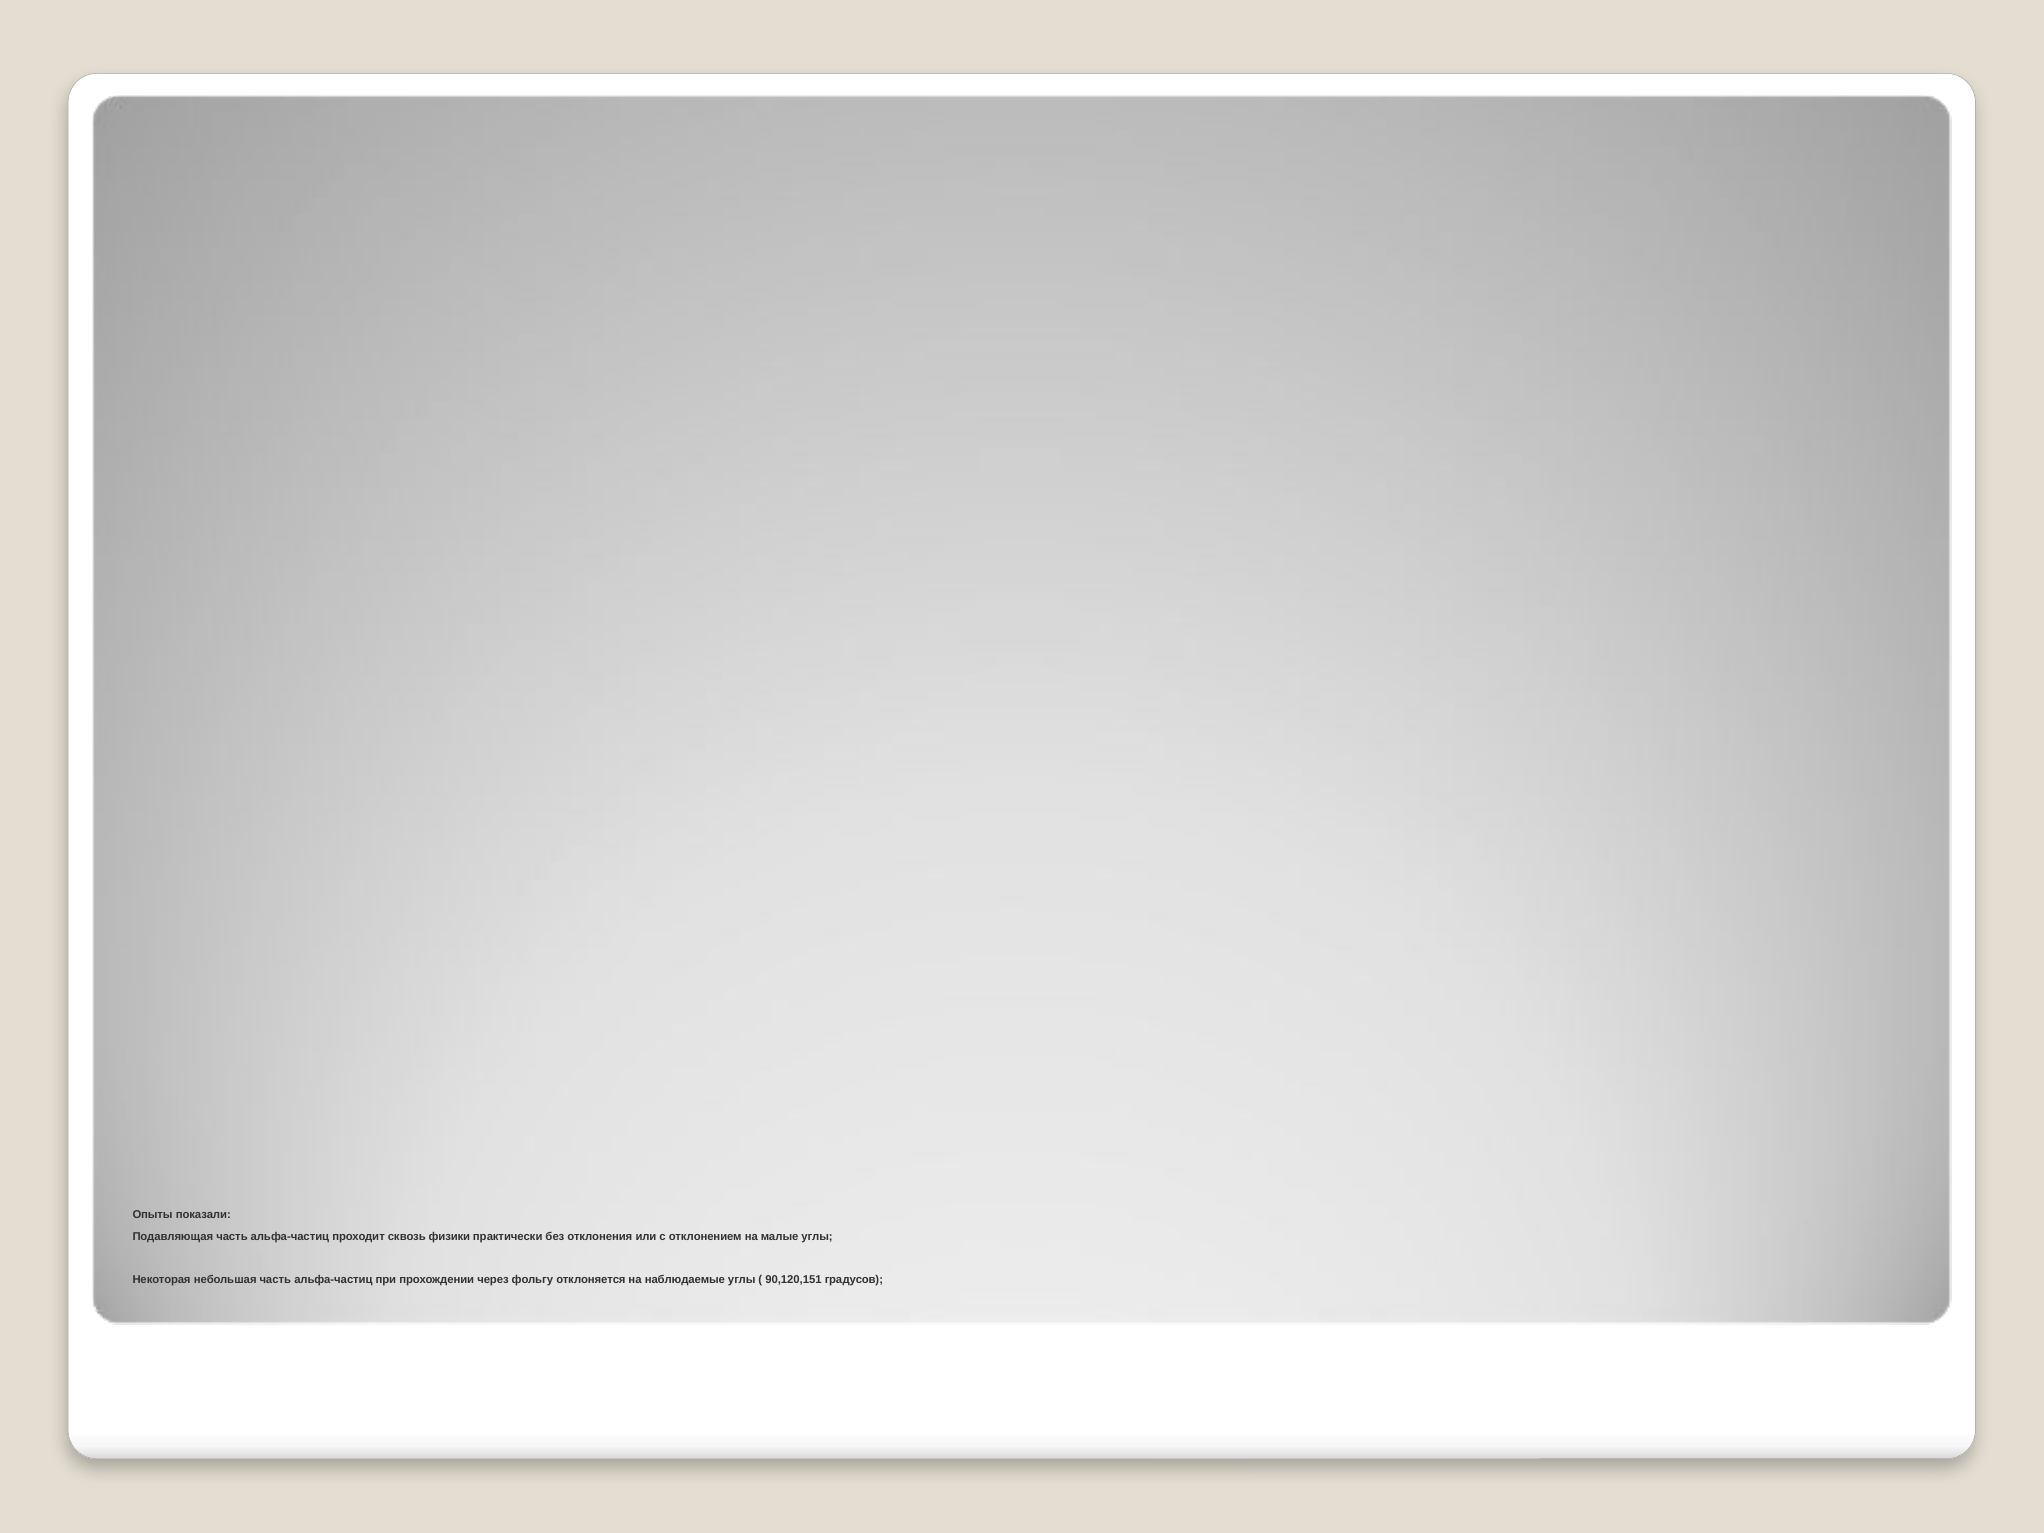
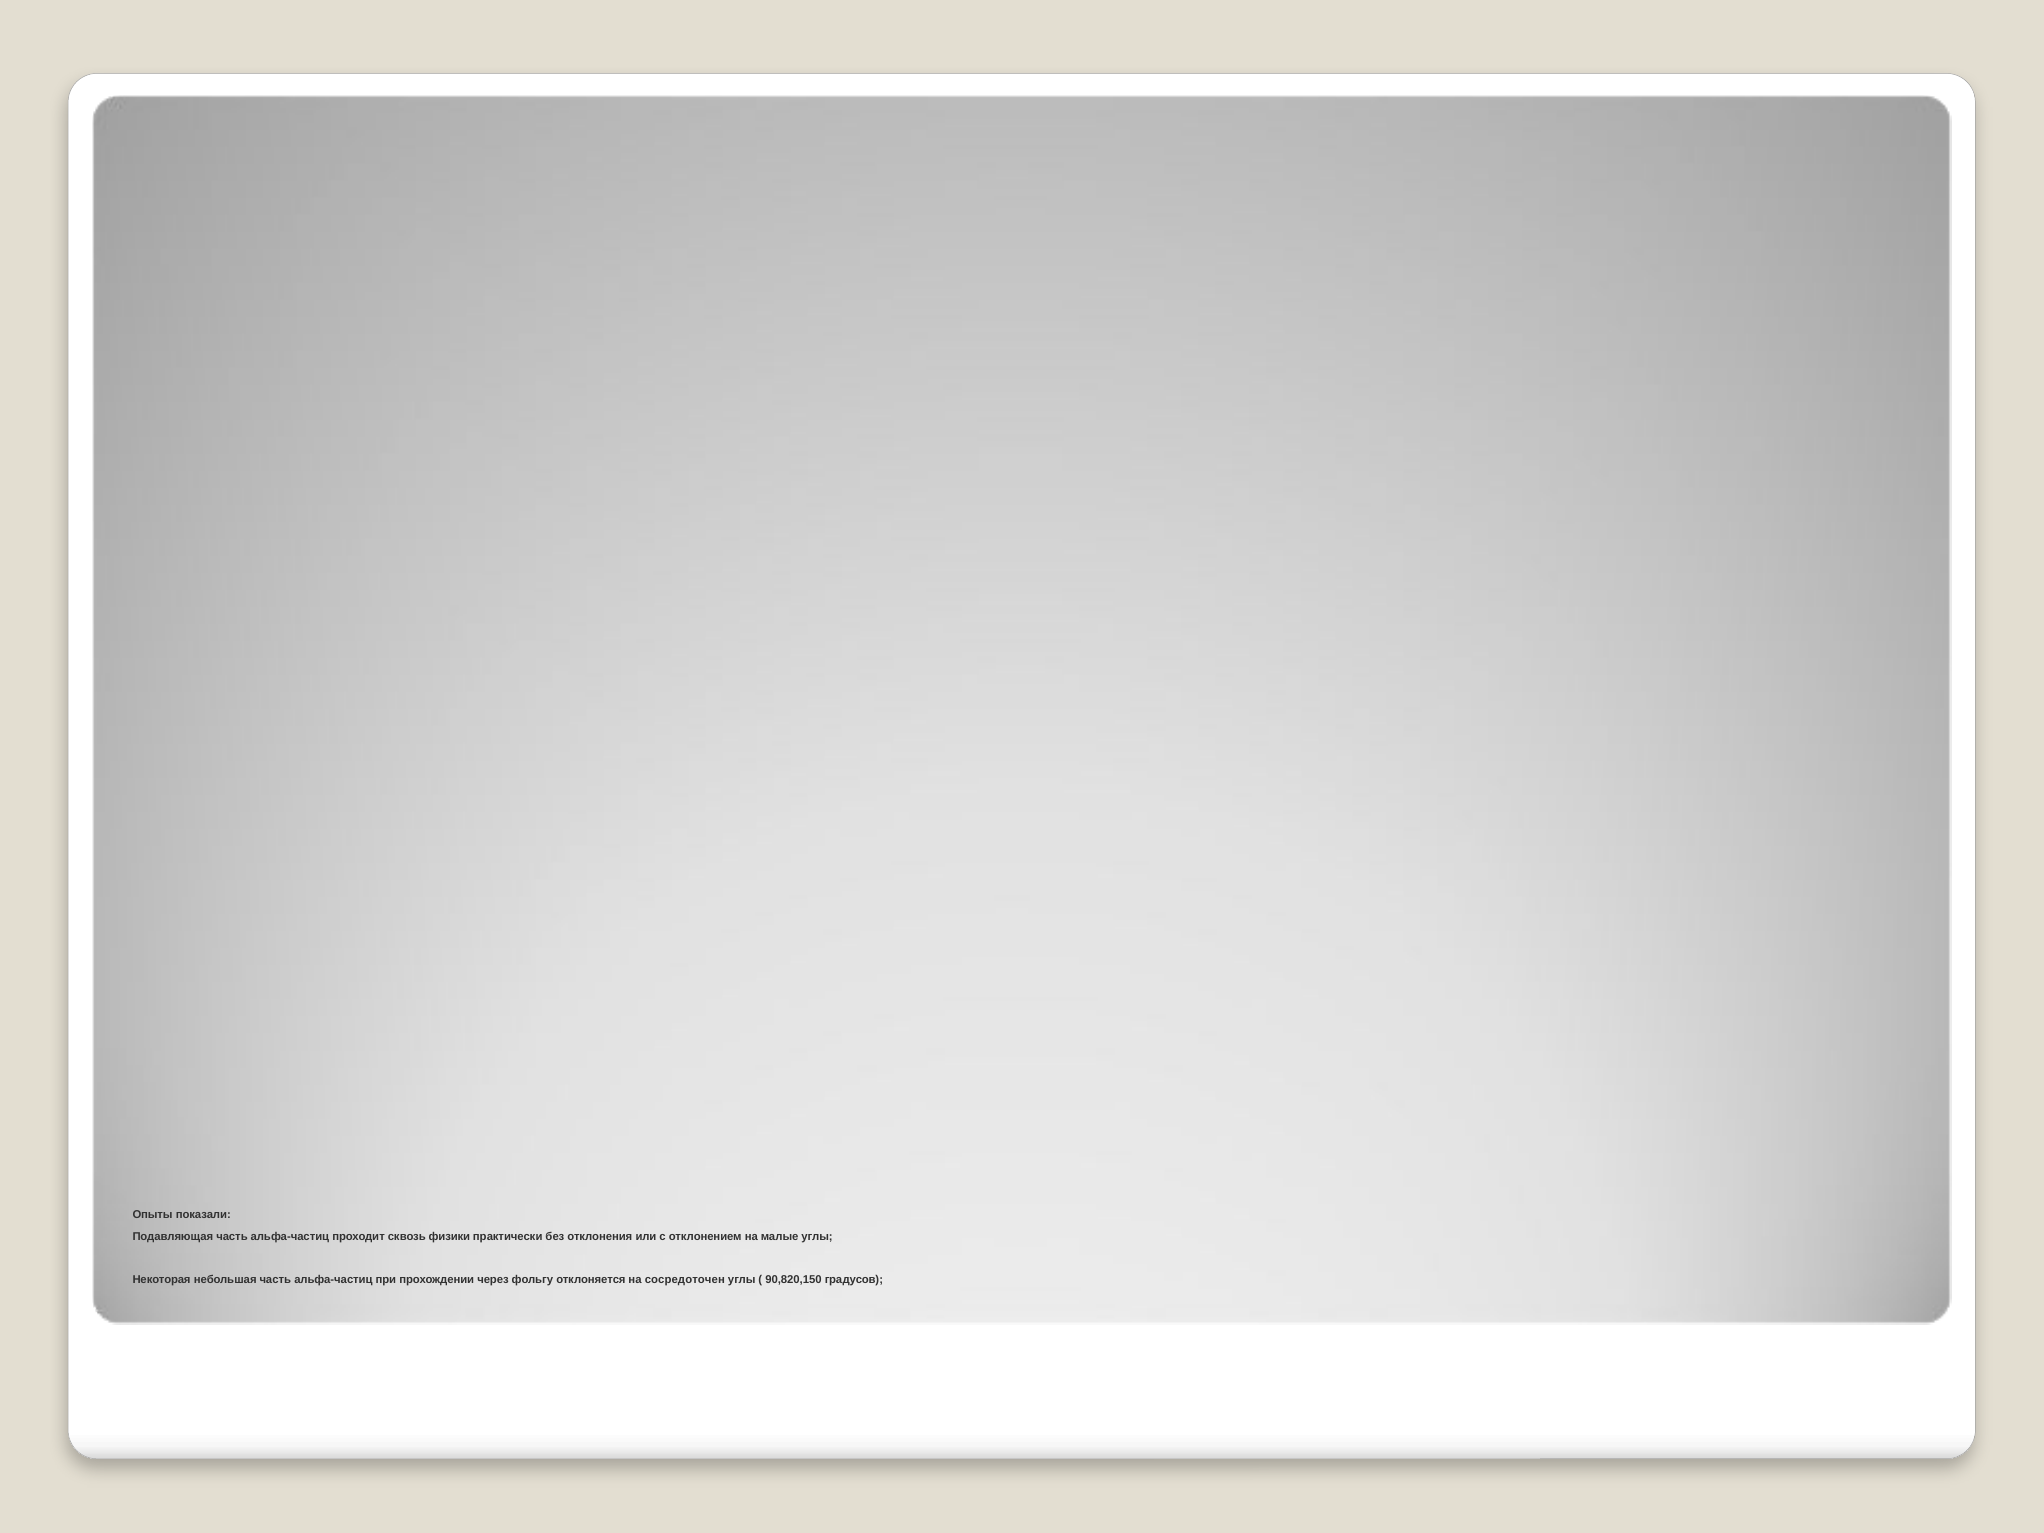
наблюдаемые: наблюдаемые -> сосредоточен (685, 1280)
90,120,151: 90,120,151 -> 90,820,150 (793, 1280)
